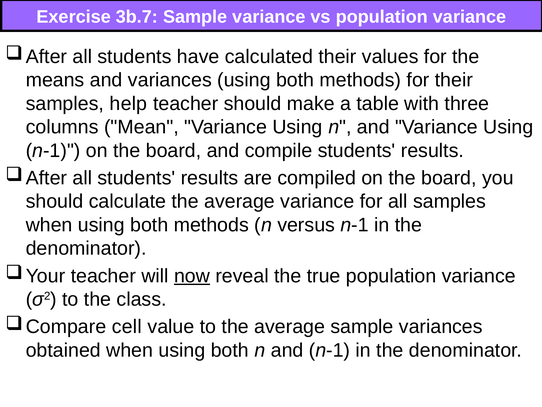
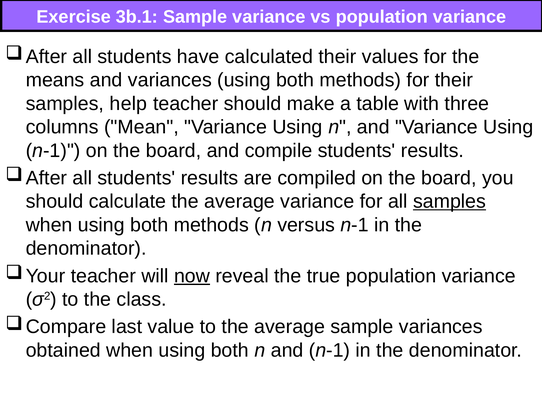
3b.7: 3b.7 -> 3b.1 (137, 17)
samples underline: none -> present (450, 201)
cell: cell -> last (127, 326)
